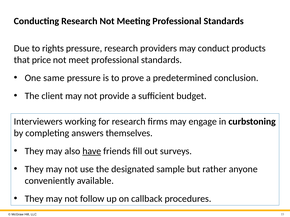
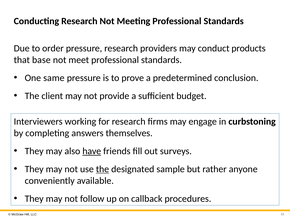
rights: rights -> order (53, 48)
price: price -> base (41, 60)
the underline: none -> present (102, 169)
